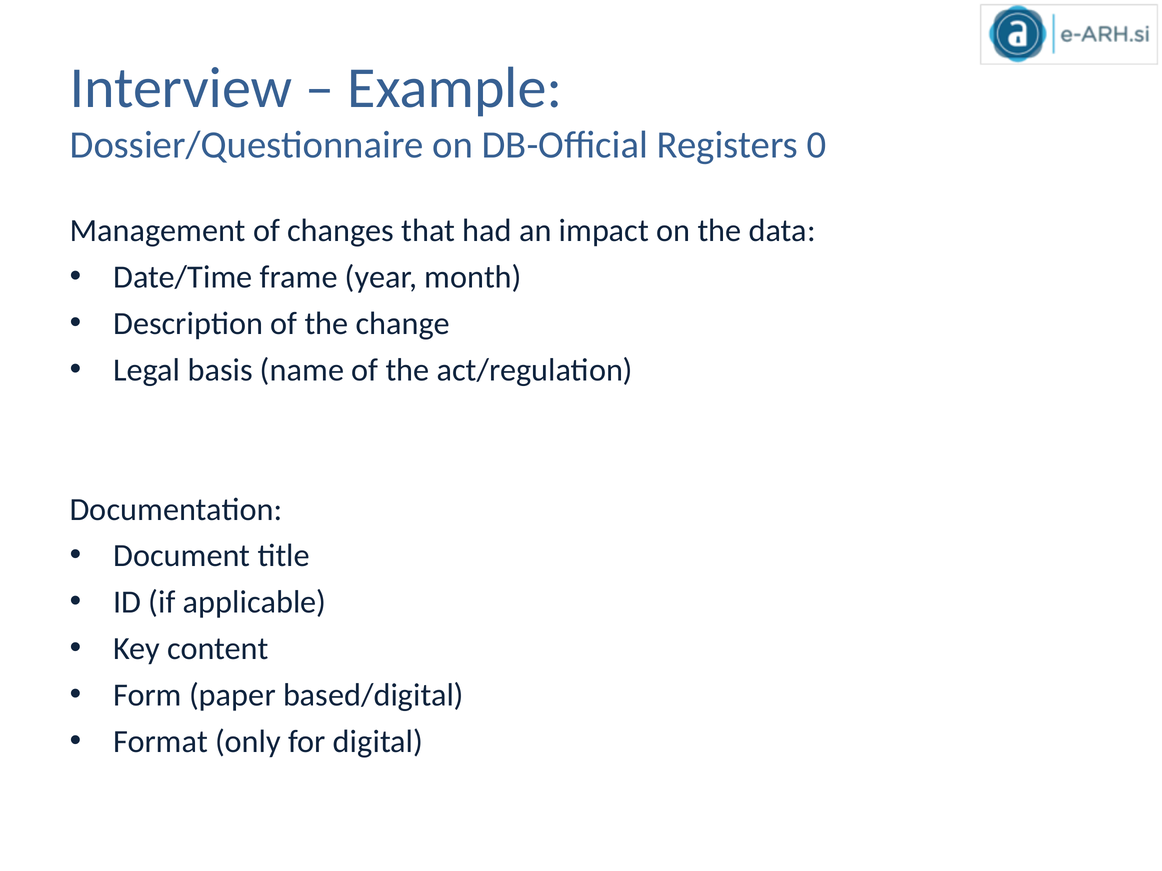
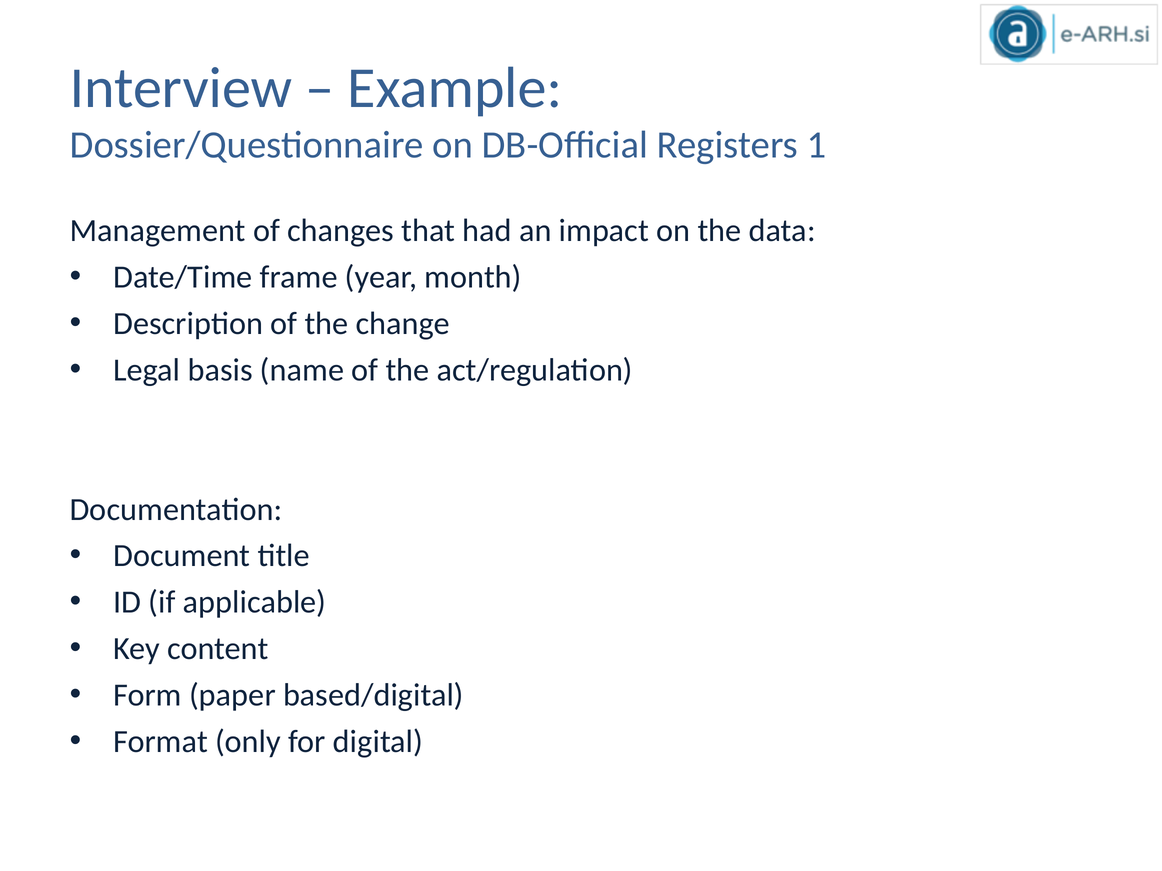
0: 0 -> 1 (816, 145)
